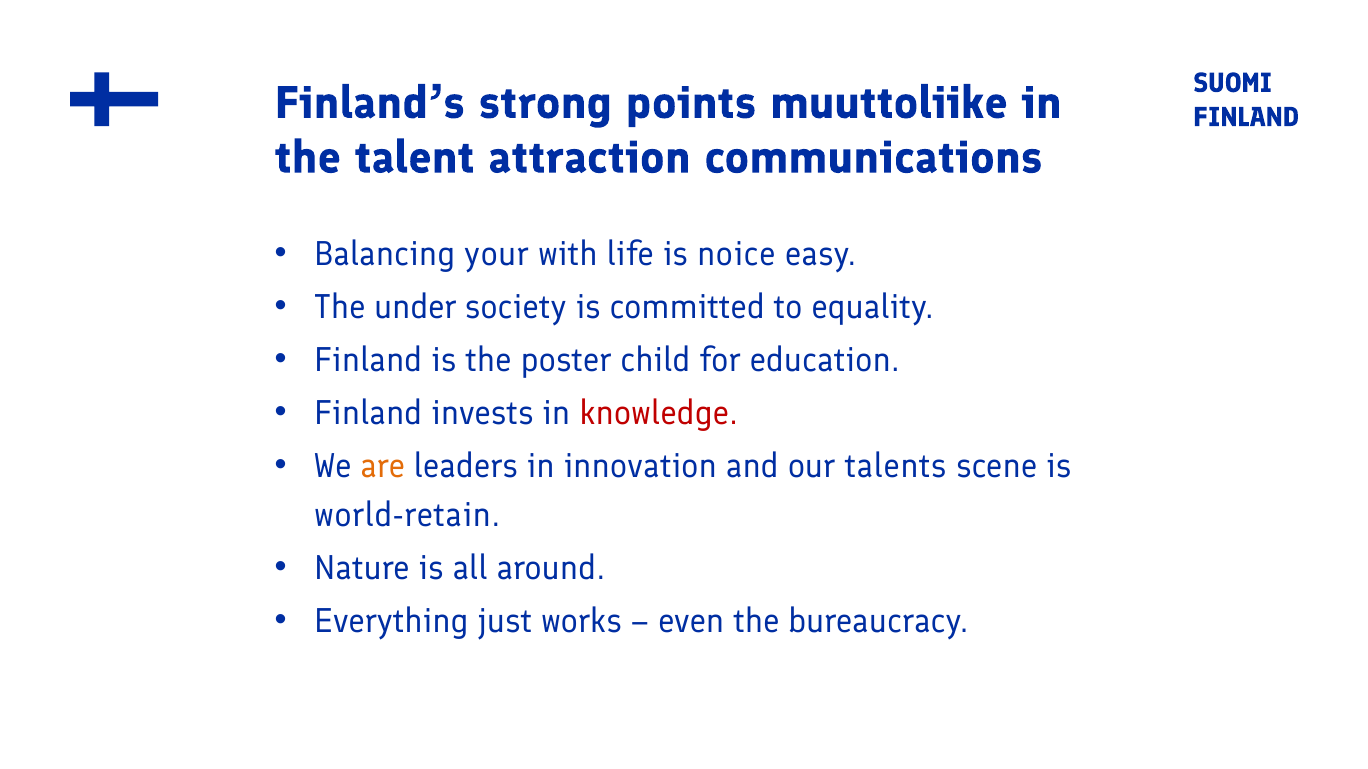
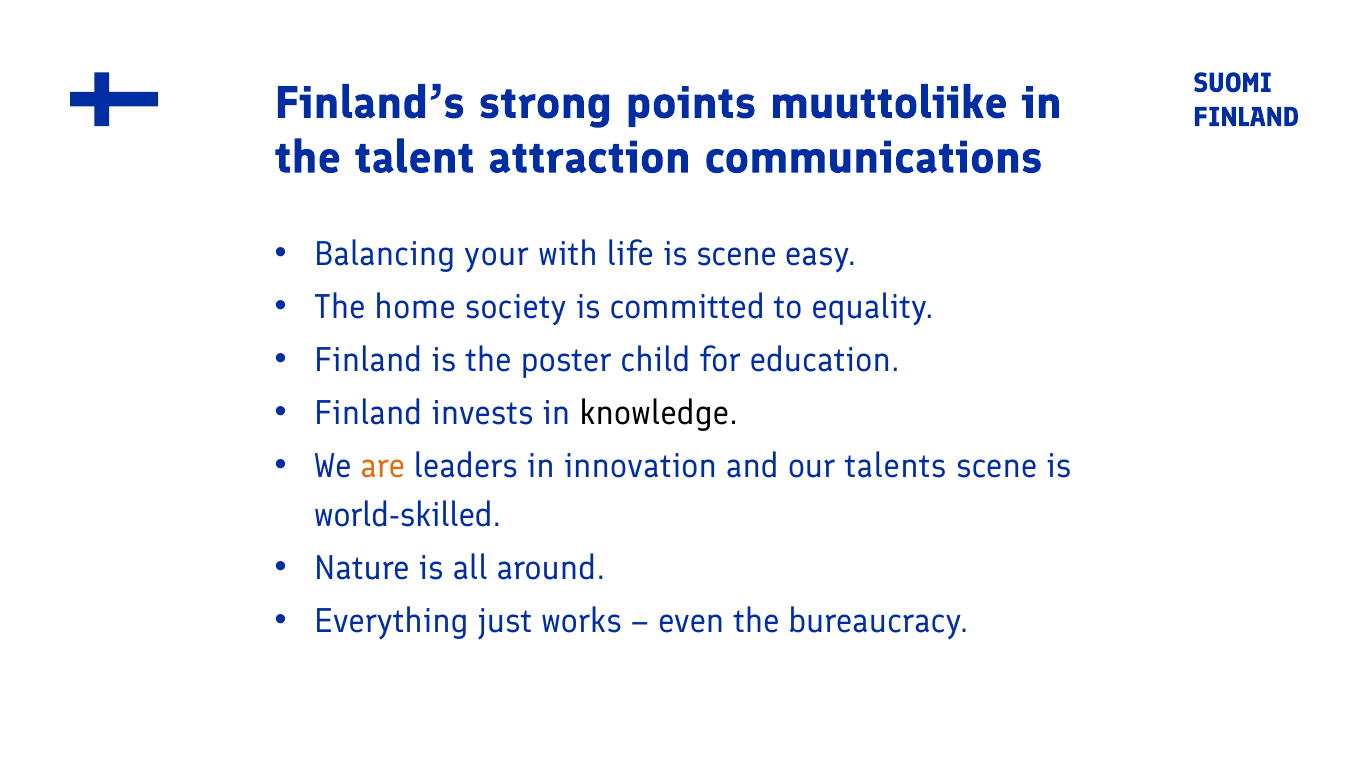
is noice: noice -> scene (737, 254)
under: under -> home (415, 307)
knowledge colour: red -> black (659, 413)
world-retain: world-retain -> world-skilled (408, 516)
